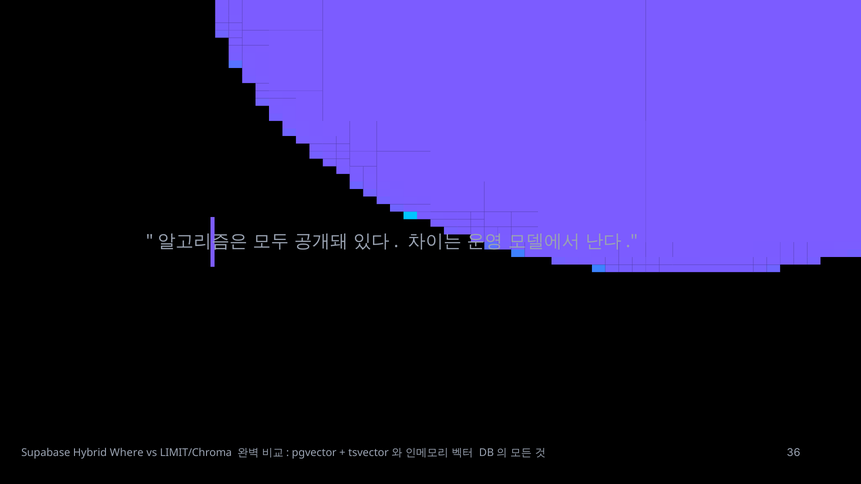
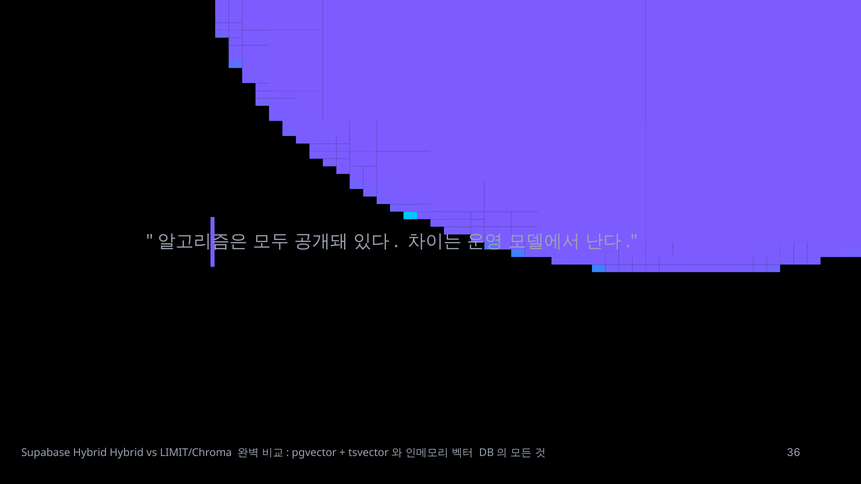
Hybrid Where: Where -> Hybrid (127, 453)
